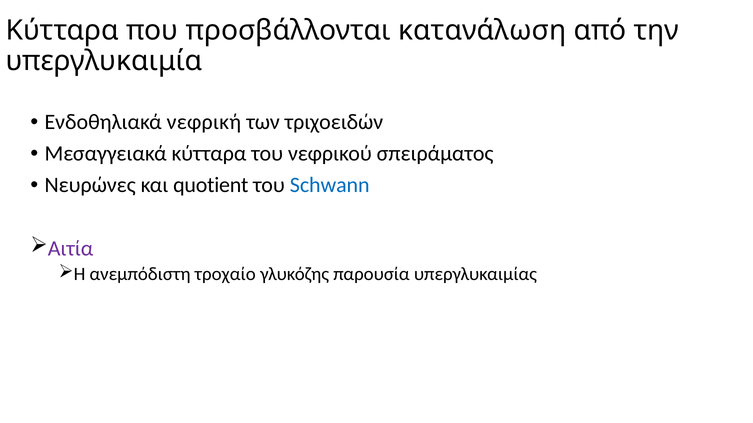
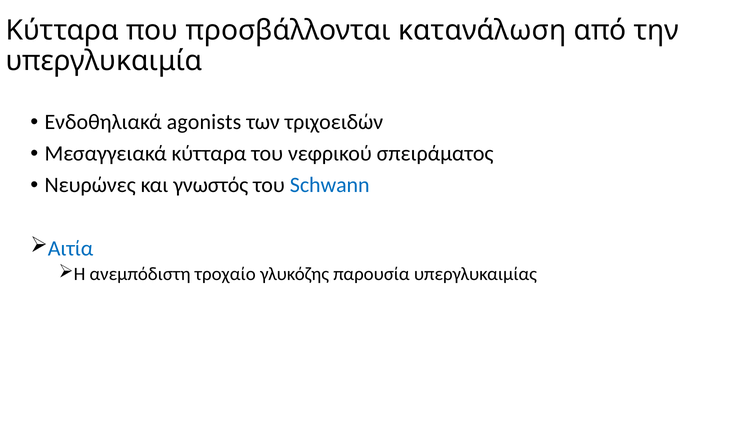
νεφρική: νεφρική -> agonists (204, 122)
quotient: quotient -> γνωστός (211, 185)
Αιτία colour: purple -> blue (71, 249)
